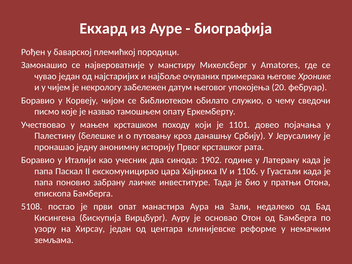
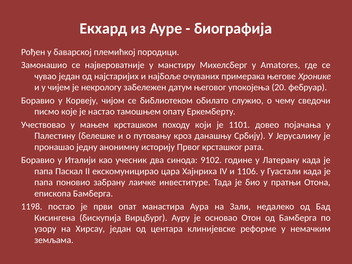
назвао: назвао -> настао (101, 112)
1902: 1902 -> 9102 (211, 160)
5108: 5108 -> 1198 (32, 207)
